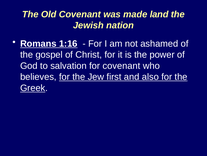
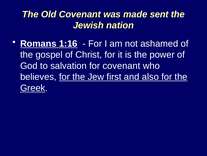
land: land -> sent (159, 14)
